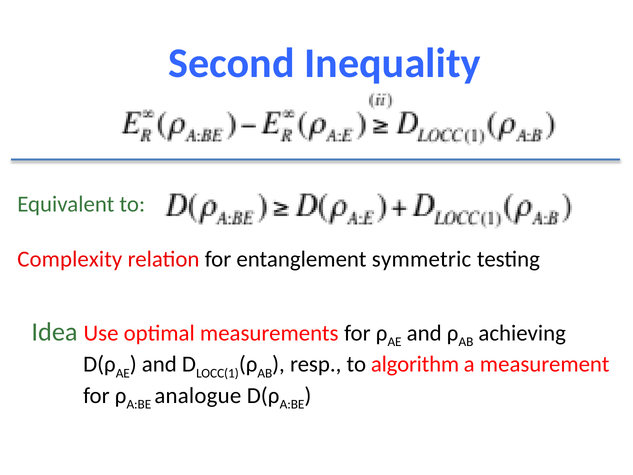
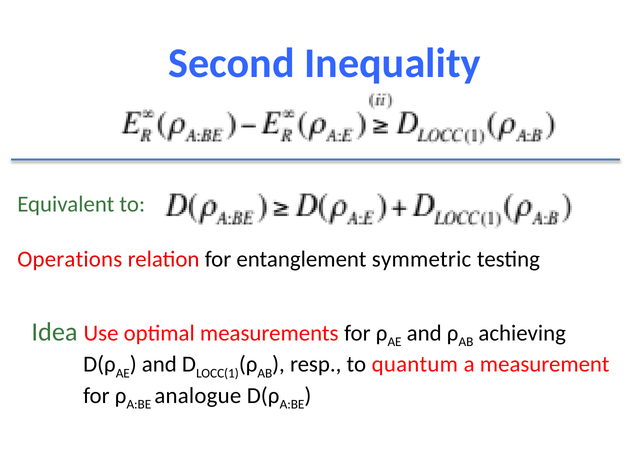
Complexity: Complexity -> Operations (70, 259)
algorithm: algorithm -> quantum (415, 364)
